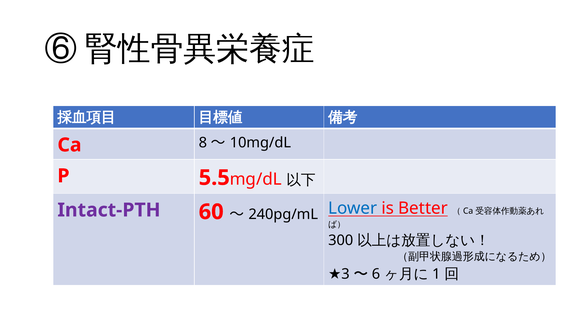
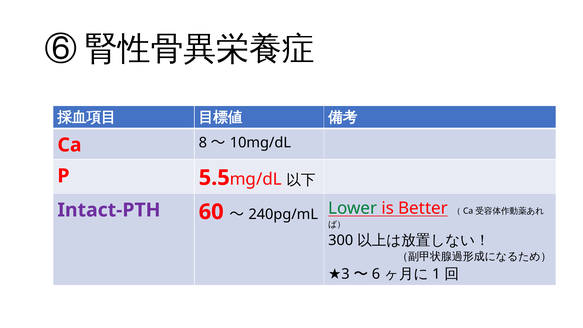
Lower colour: blue -> green (353, 208)
